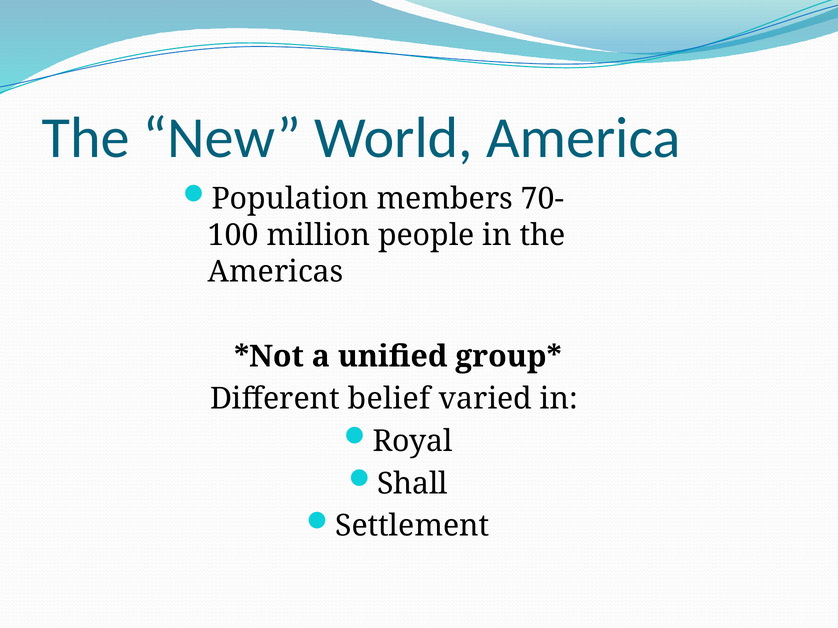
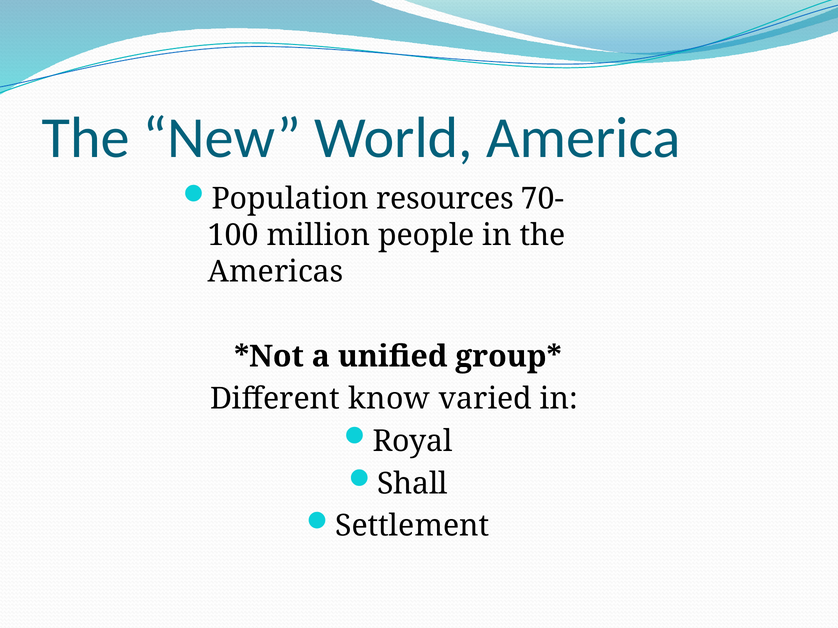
members: members -> resources (445, 199)
belief: belief -> know (389, 399)
